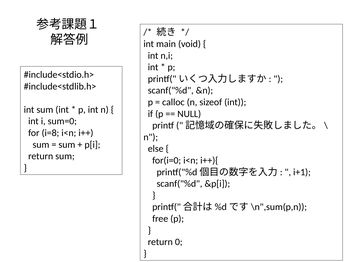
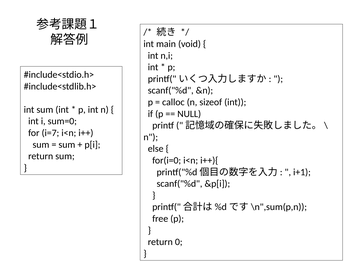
i=8: i=8 -> i=7 (50, 133)
